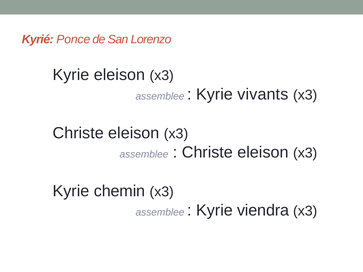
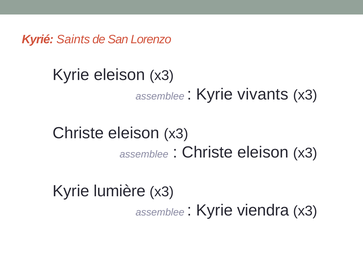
Ponce: Ponce -> Saints (73, 39)
chemin: chemin -> lumière (120, 191)
